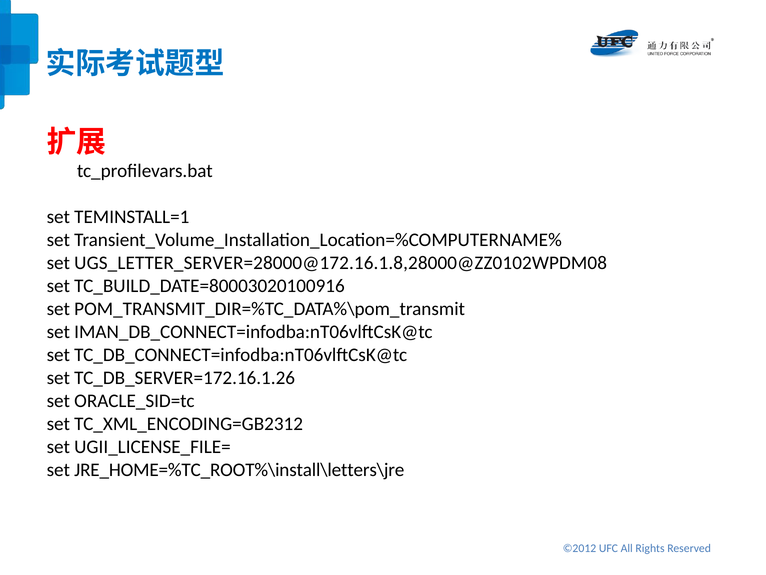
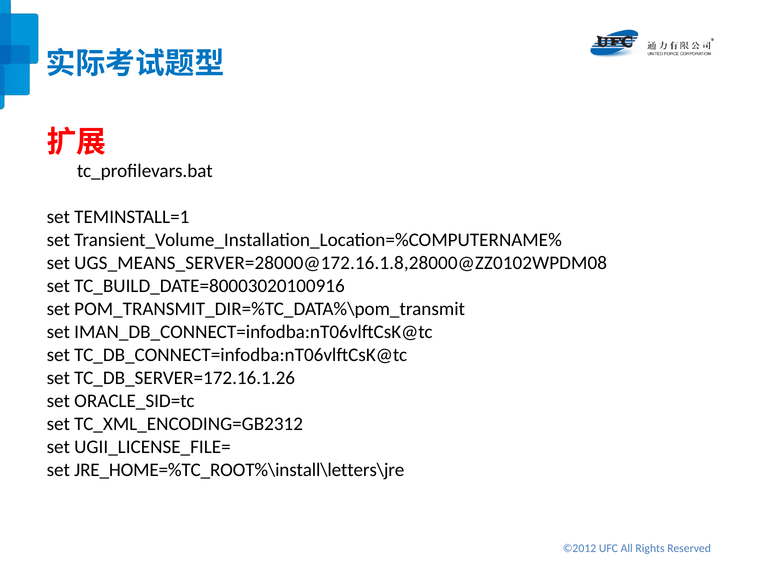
UGS_LETTER_SERVER=28000@172.16.1.8,28000@ZZ0102WPDM08: UGS_LETTER_SERVER=28000@172.16.1.8,28000@ZZ0102WPDM08 -> UGS_MEANS_SERVER=28000@172.16.1.8,28000@ZZ0102WPDM08 (341, 263)
